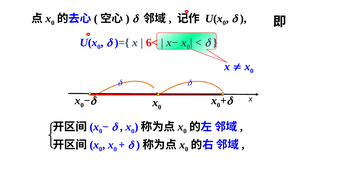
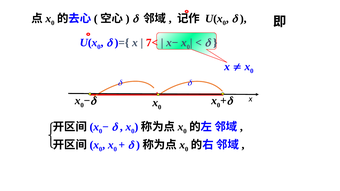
6<: 6< -> 7< (152, 43)
